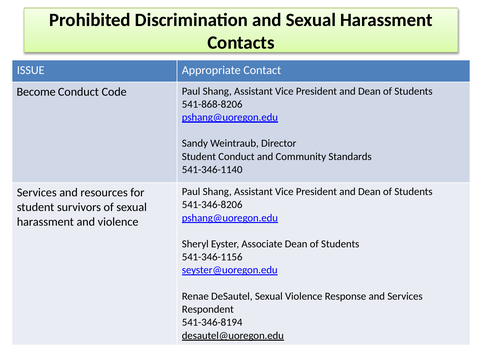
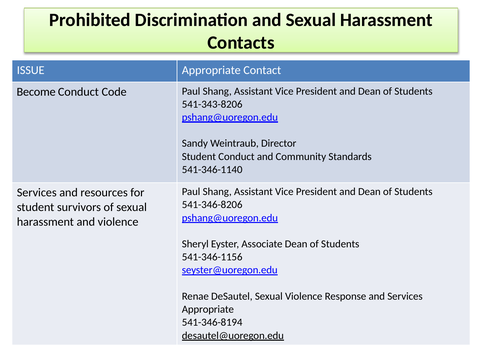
541-868-8206: 541-868-8206 -> 541-343-8206 (212, 104)
Respondent: Respondent -> Appropriate (208, 310)
